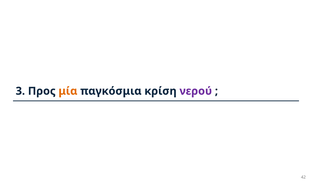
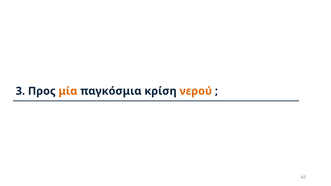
νερού colour: purple -> orange (196, 91)
